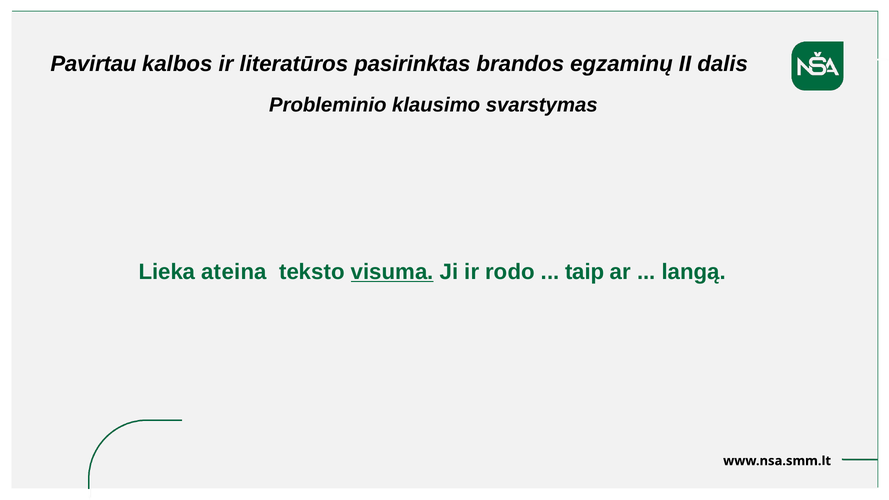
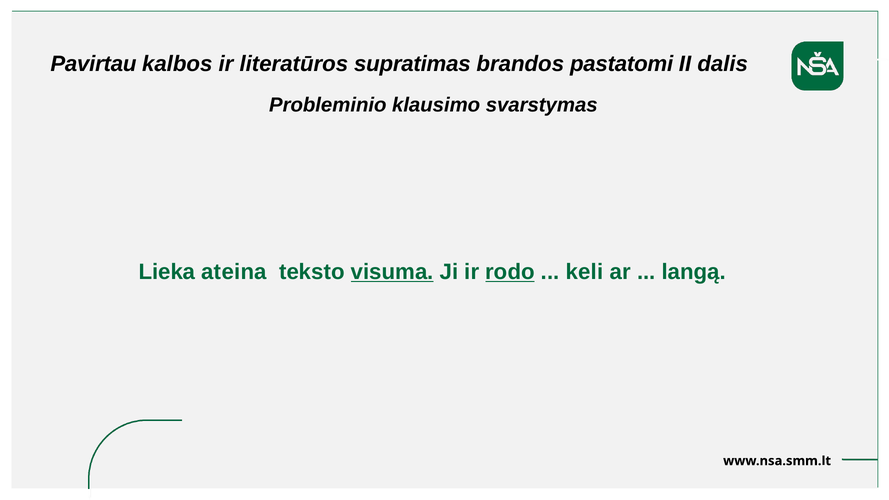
pasirinktas: pasirinktas -> supratimas (412, 64)
egzaminų: egzaminų -> pastatomi (622, 64)
rodo underline: none -> present (510, 272)
taip: taip -> keli (584, 272)
